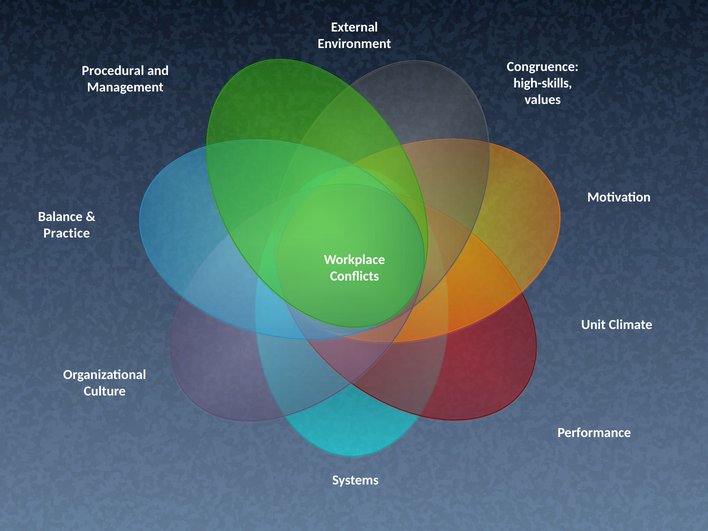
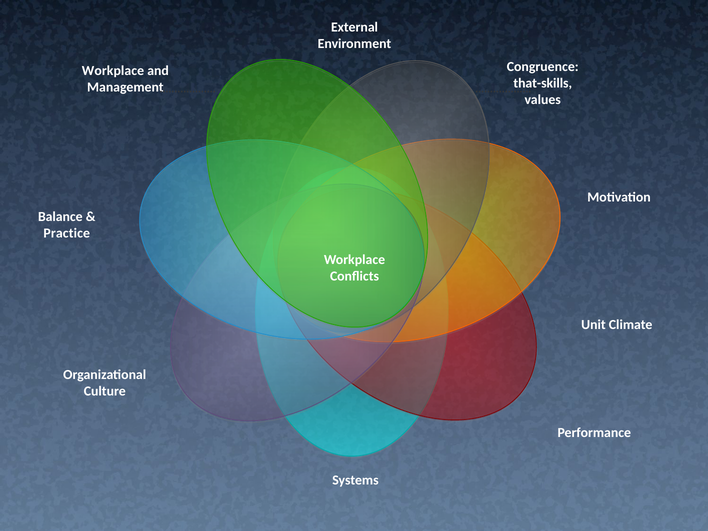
Procedural: Procedural -> Workplace (113, 71)
high-skills: high-skills -> that-skills (543, 83)
